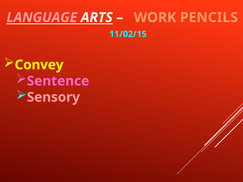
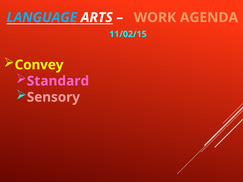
LANGUAGE colour: pink -> light blue (42, 18)
PENCILS: PENCILS -> AGENDA (209, 18)
Sentence: Sentence -> Standard (58, 81)
